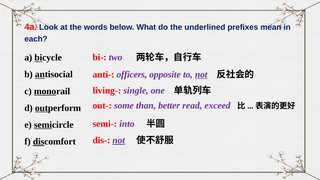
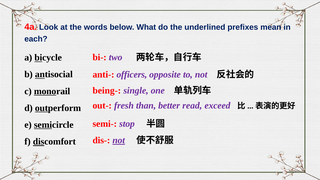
not underline: present -> none (201, 75)
living-: living- -> being- (107, 91)
some: some -> fresh (124, 106)
into: into -> stop (127, 124)
